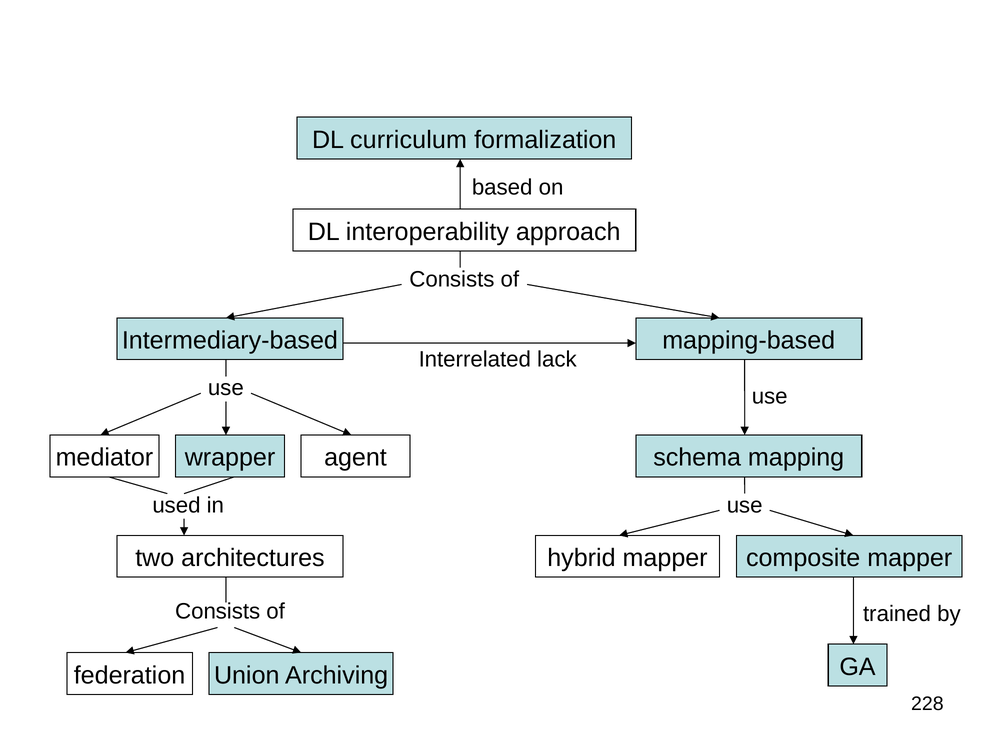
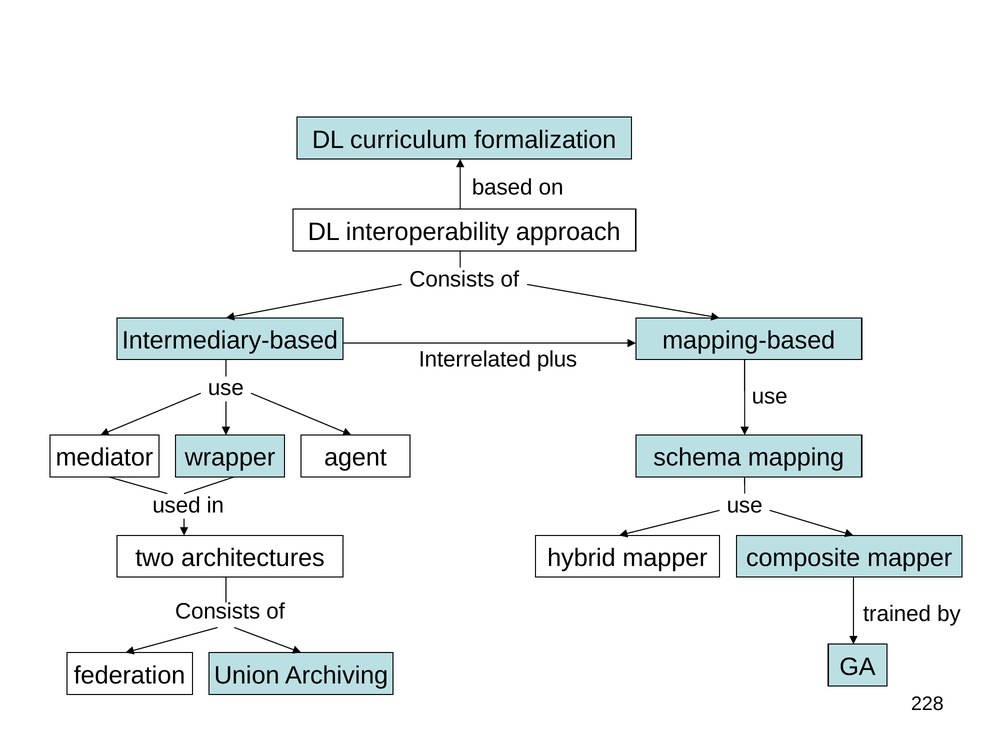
lack: lack -> plus (557, 359)
